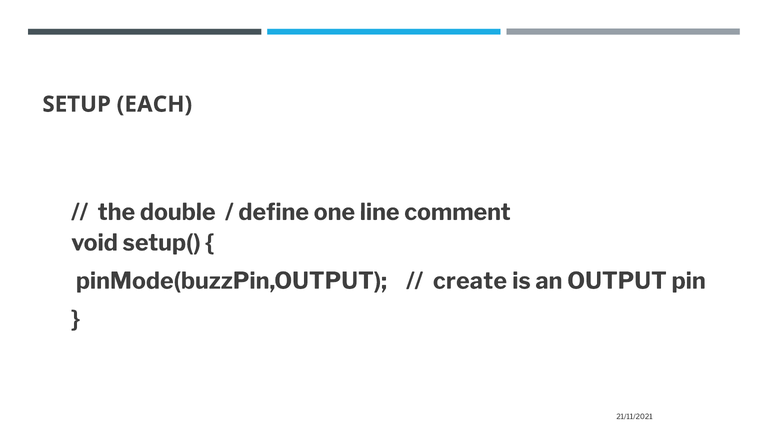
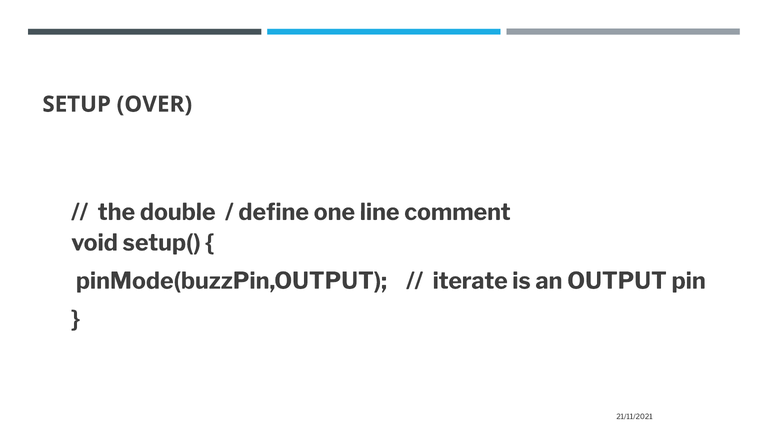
EACH: EACH -> OVER (154, 104)
create: create -> iterate (470, 281)
